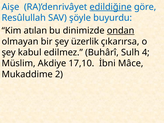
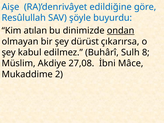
edildiğine underline: present -> none (111, 7)
üzerlik: üzerlik -> dürüst (85, 42)
4: 4 -> 8 (146, 52)
17,10: 17,10 -> 27,08 (81, 63)
